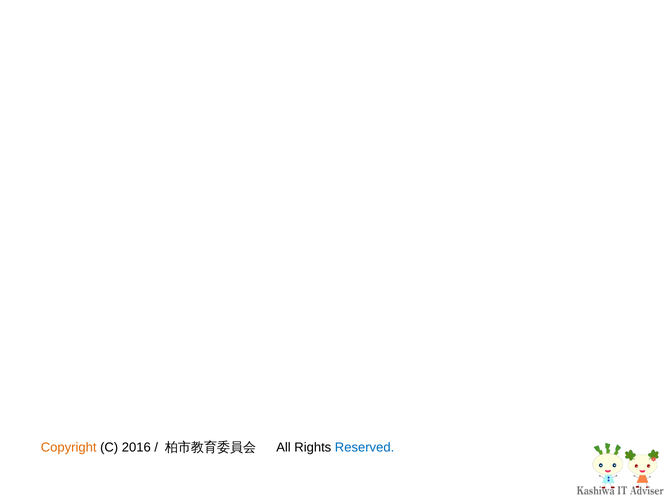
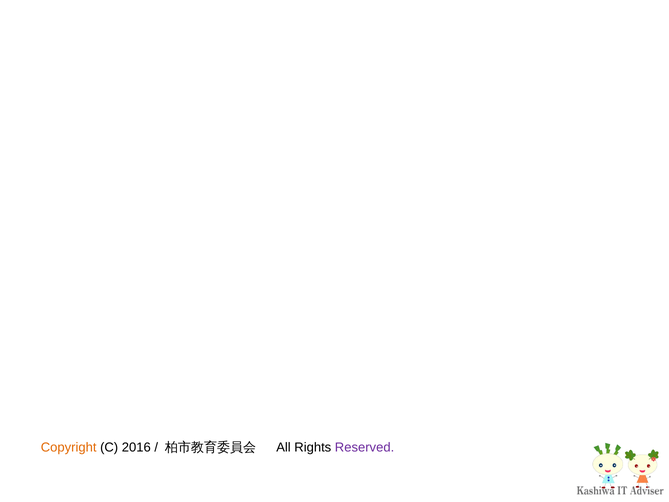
Reserved colour: blue -> purple (365, 447)
